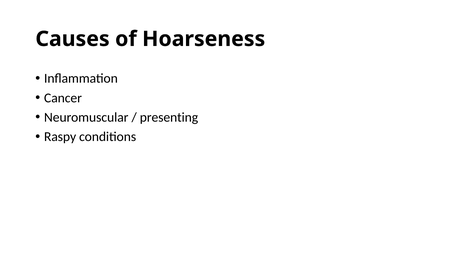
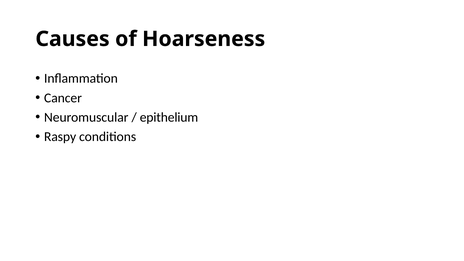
presenting: presenting -> epithelium (169, 117)
